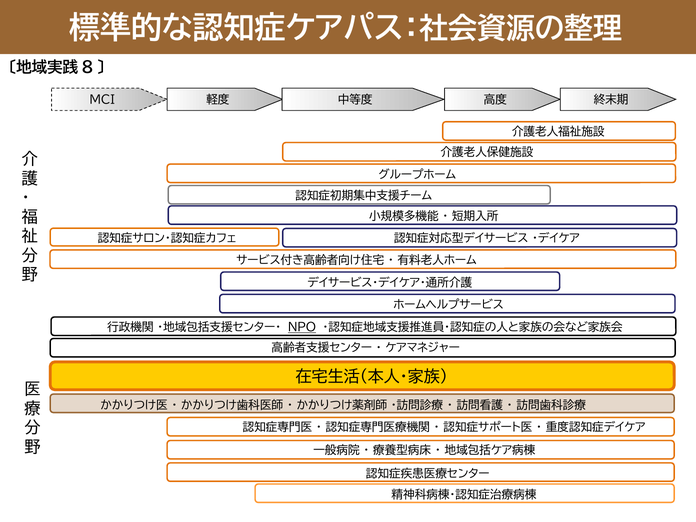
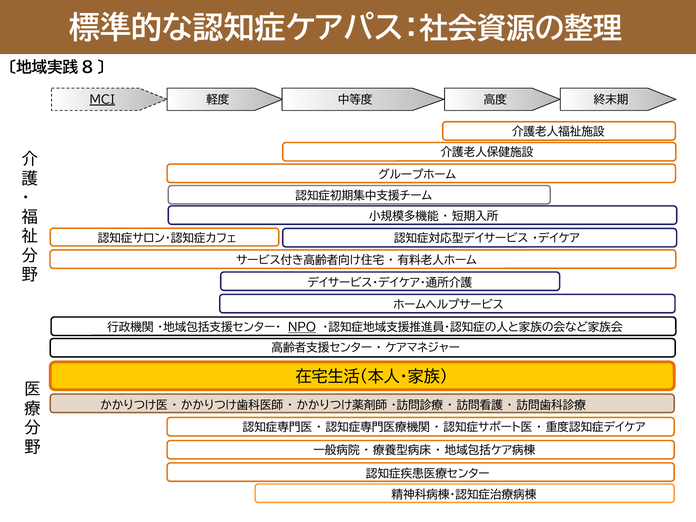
MCI underline: none -> present (102, 100)
